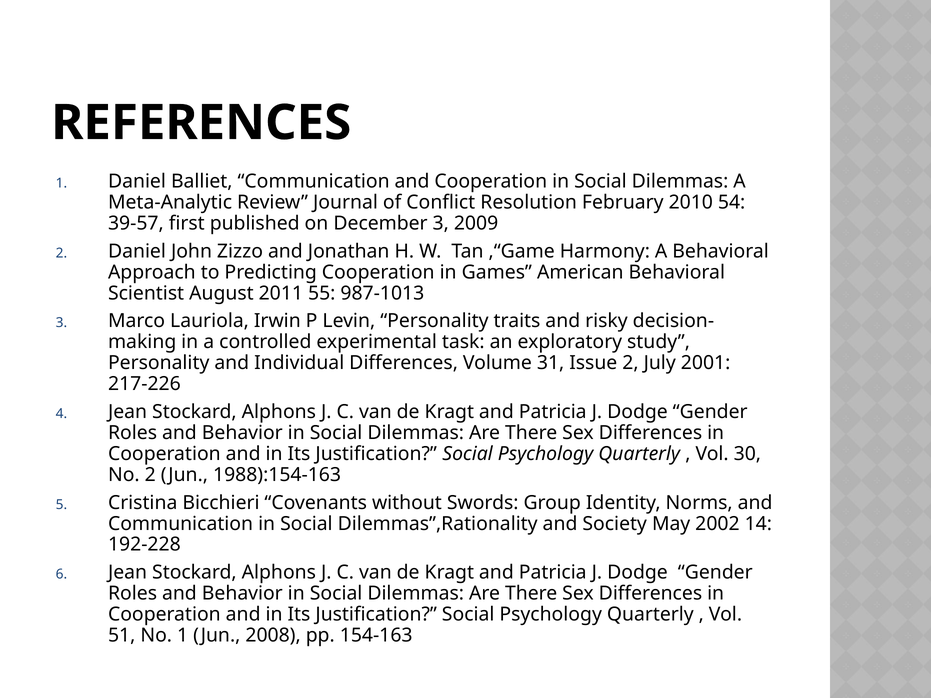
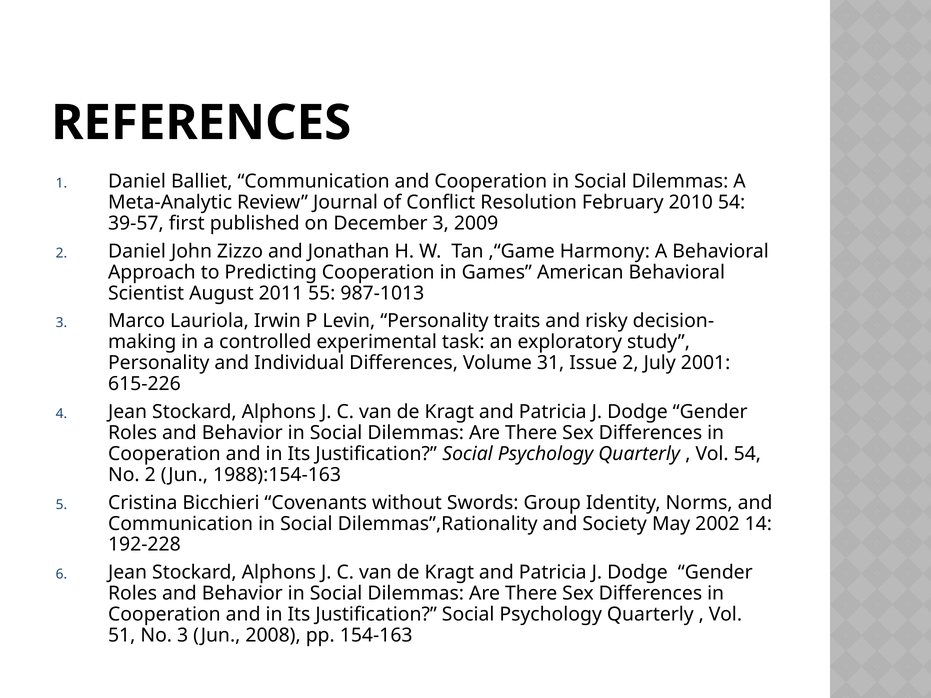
217-226: 217-226 -> 615-226 (144, 384)
Vol 30: 30 -> 54 (747, 454)
No 1: 1 -> 3 (183, 636)
